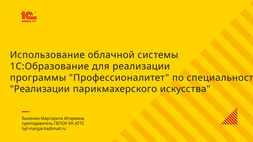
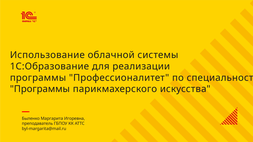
Реализации: Реализации -> Программы (40, 89)
